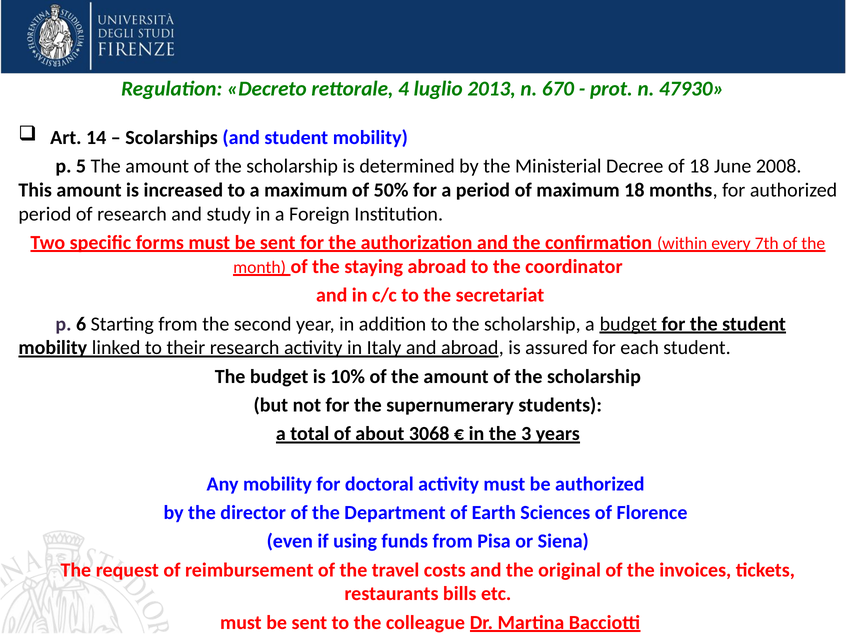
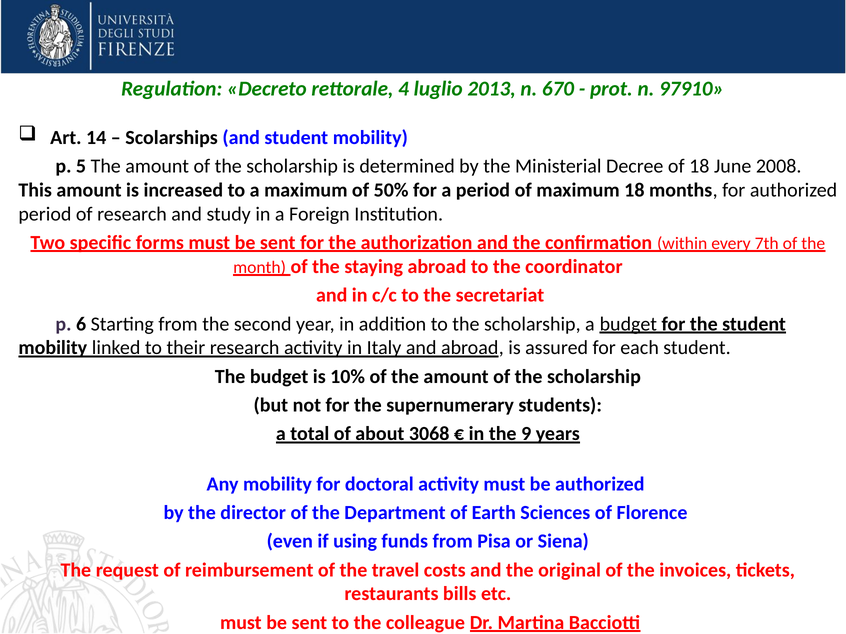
47930: 47930 -> 97910 (692, 89)
3: 3 -> 9 (526, 434)
